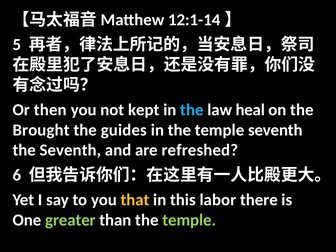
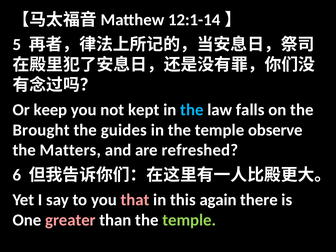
then: then -> keep (50, 110)
heal: heal -> falls (250, 110)
temple seventh: seventh -> observe (275, 130)
the Seventh: Seventh -> Matters (70, 150)
that colour: yellow -> pink (135, 200)
labor: labor -> again (218, 200)
greater colour: light green -> pink (70, 220)
